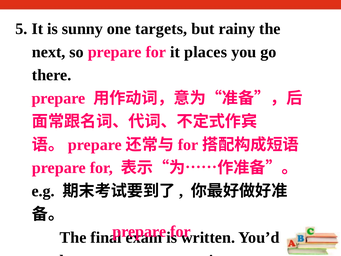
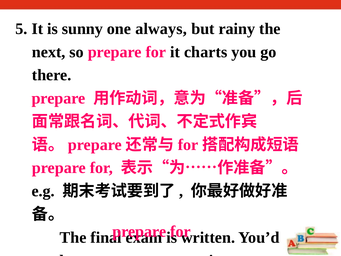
targets: targets -> always (161, 29)
places: places -> charts (206, 52)
